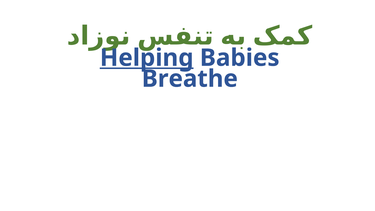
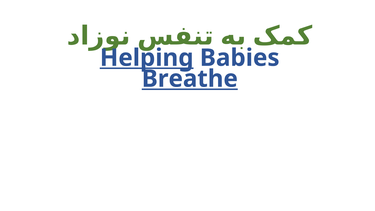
Breathe underline: none -> present (190, 79)
